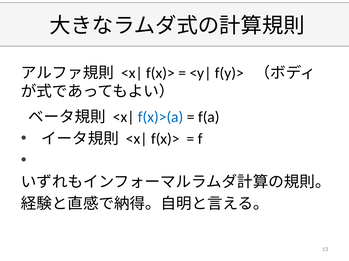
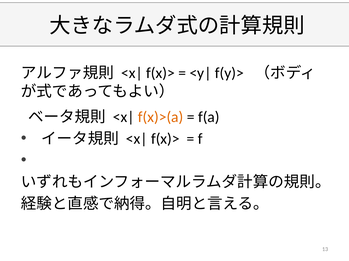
f(x)>(a colour: blue -> orange (161, 117)
